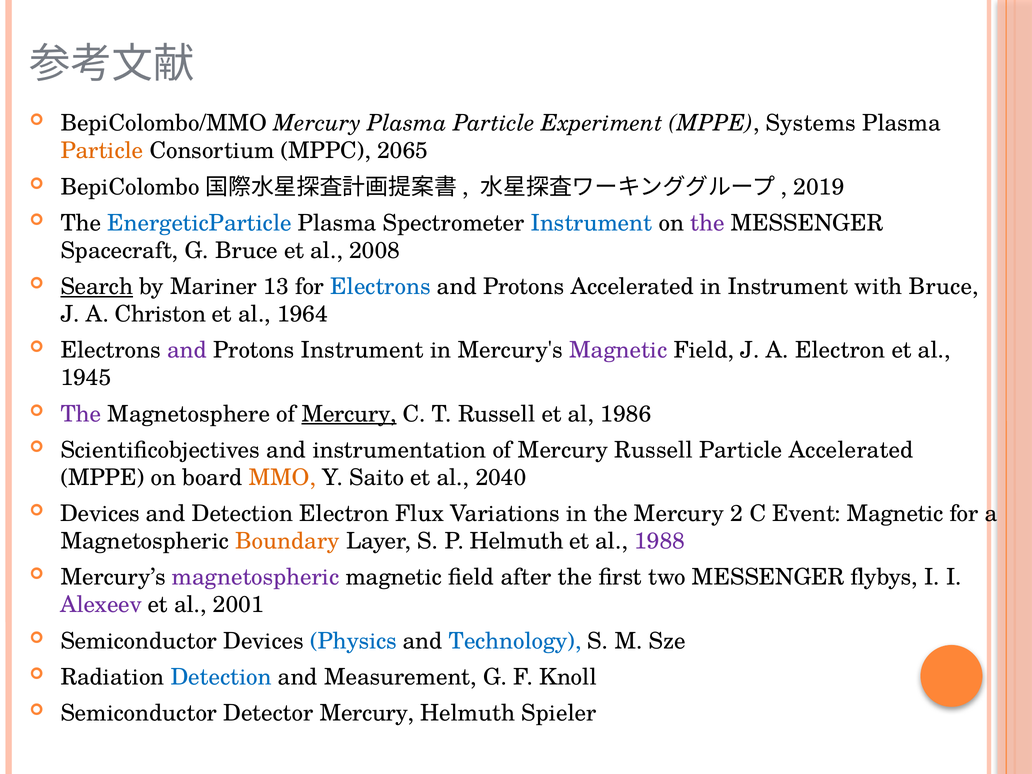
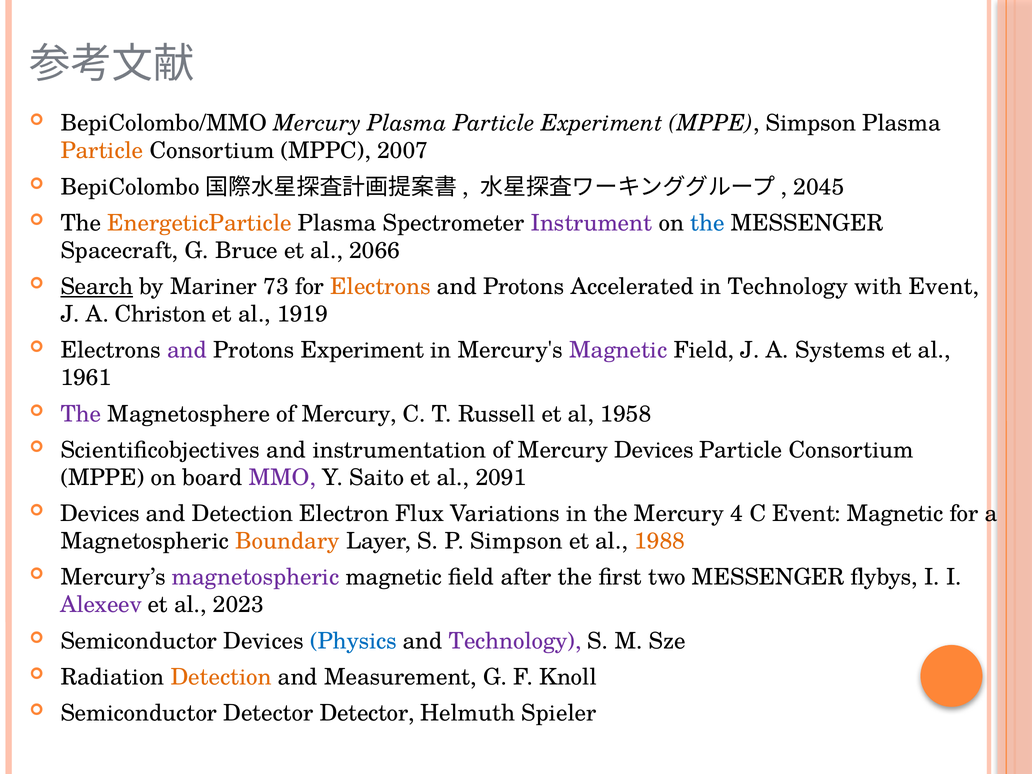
MPPE Systems: Systems -> Simpson (811, 123)
2065: 2065 -> 2007 (403, 151)
2019: 2019 -> 2045 (819, 187)
EnergeticParticle colour: blue -> orange (200, 223)
Instrument colour: blue -> purple (592, 223)
the colour: purple -> blue (708, 223)
2008: 2008 -> 2066 (375, 251)
13: 13 -> 73 (276, 287)
Electrons colour: blue -> orange (380, 287)
in Instrument: Instrument -> Technology (788, 287)
with Bruce: Bruce -> Event (944, 287)
1964: 1964 -> 1919 (303, 314)
Protons Instrument: Instrument -> Experiment (362, 350)
A Electron: Electron -> Systems (840, 350)
1945: 1945 -> 1961 (86, 378)
Mercury underline: present -> none (349, 414)
1986: 1986 -> 1958 (626, 414)
Mercury Russell: Russell -> Devices (654, 450)
Accelerated: Accelerated -> Consortium (851, 450)
MMO colour: orange -> purple (282, 478)
2040: 2040 -> 2091 (501, 478)
2: 2 -> 4 (737, 514)
P Helmuth: Helmuth -> Simpson (516, 541)
1988 colour: purple -> orange (660, 541)
2001: 2001 -> 2023 (238, 605)
Technology colour: blue -> purple (515, 641)
Detection colour: blue -> orange (221, 677)
Detector Mercury: Mercury -> Detector (367, 713)
